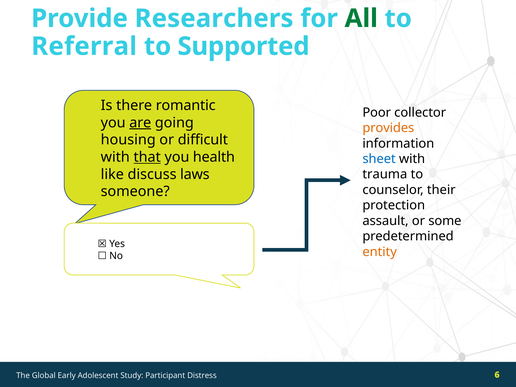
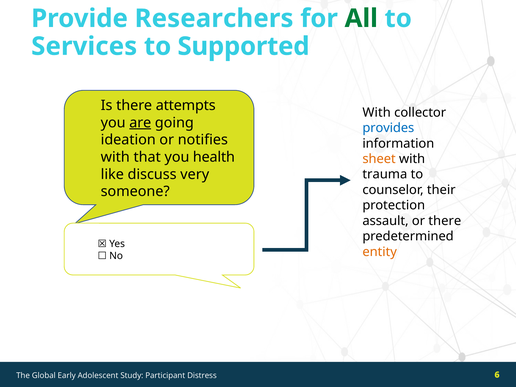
Referral: Referral -> Services (84, 46)
romantic: romantic -> attempts (186, 105)
Poor: Poor -> With (377, 112)
provides colour: orange -> blue (388, 128)
housing: housing -> ideation (128, 140)
difficult: difficult -> notifies (203, 140)
that underline: present -> none (147, 157)
sheet colour: blue -> orange (379, 159)
laws: laws -> very (195, 174)
or some: some -> there (445, 221)
